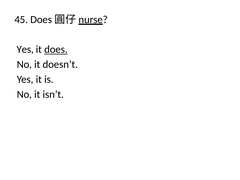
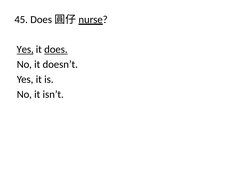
Yes underline: none -> present (25, 49)
